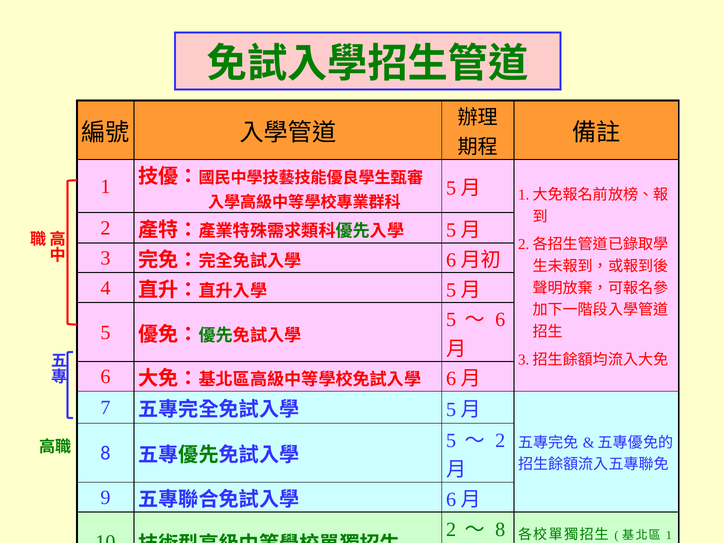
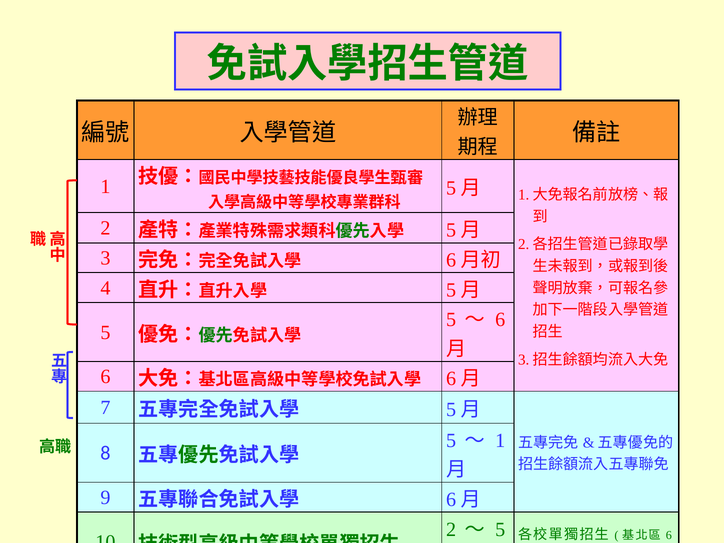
2: 2 -> 1 (500, 441)
8: 8 -> 5 (500, 529)
1: 1 -> 6 (669, 535)
